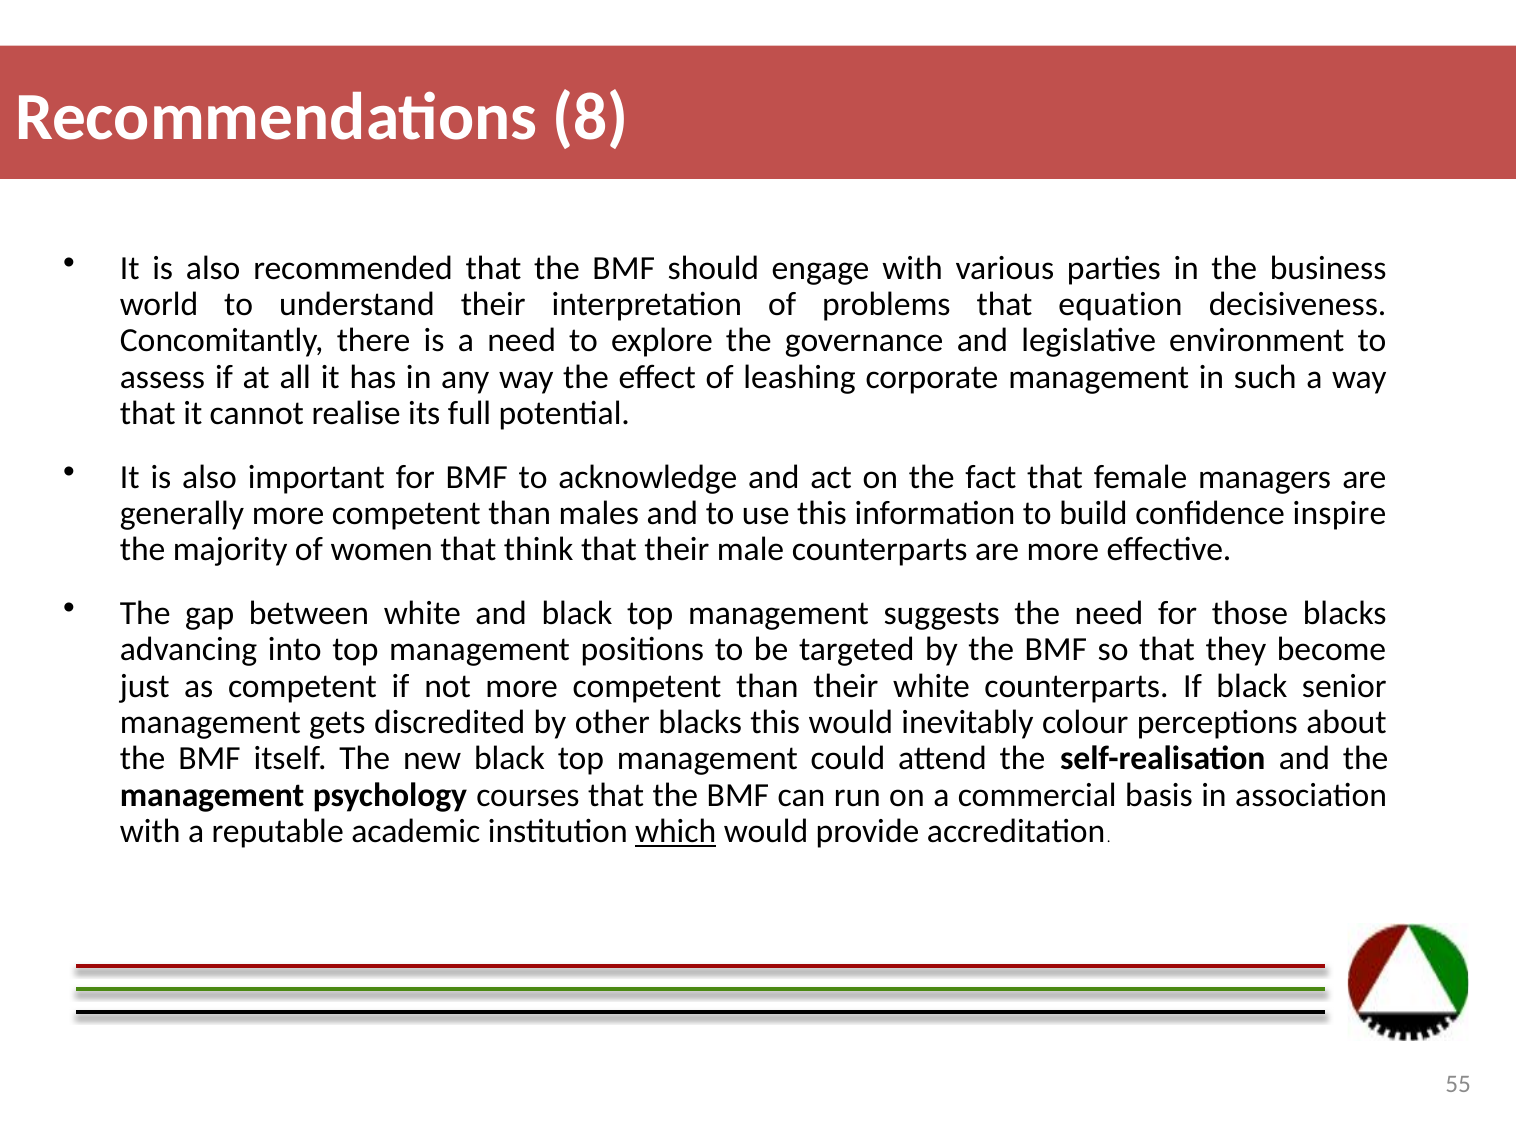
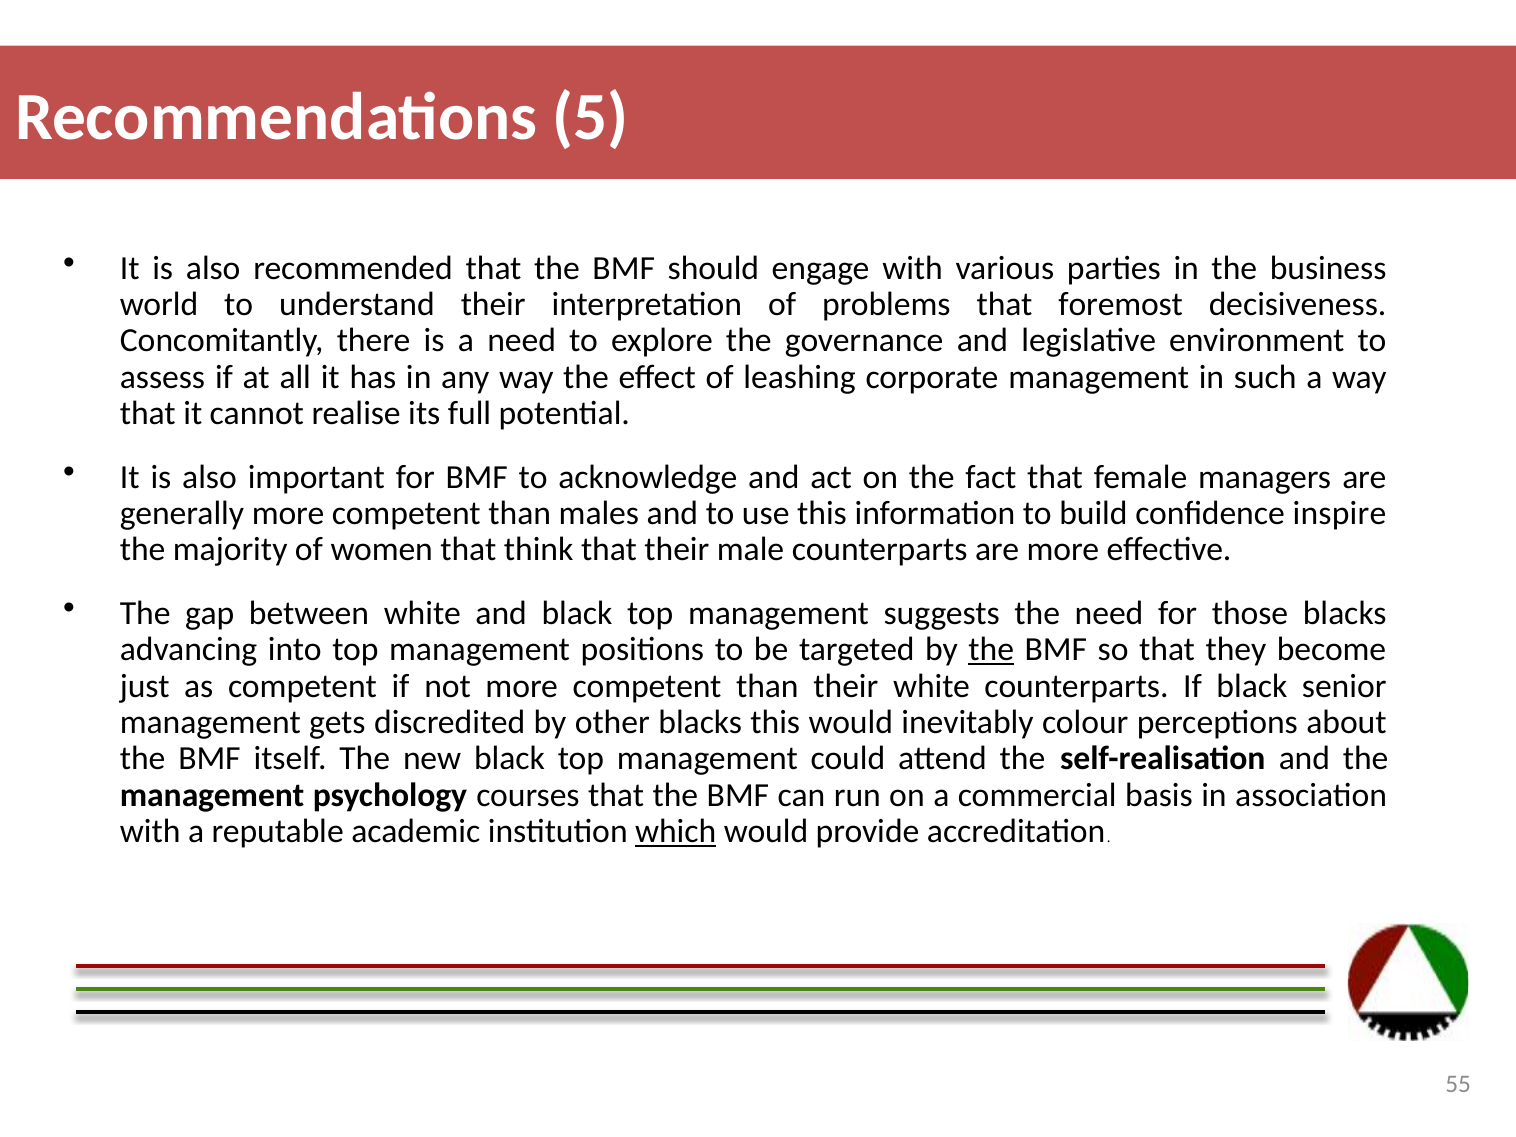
8: 8 -> 5 (591, 117)
equation: equation -> foremost (1121, 304)
the underline: none -> present (991, 650)
